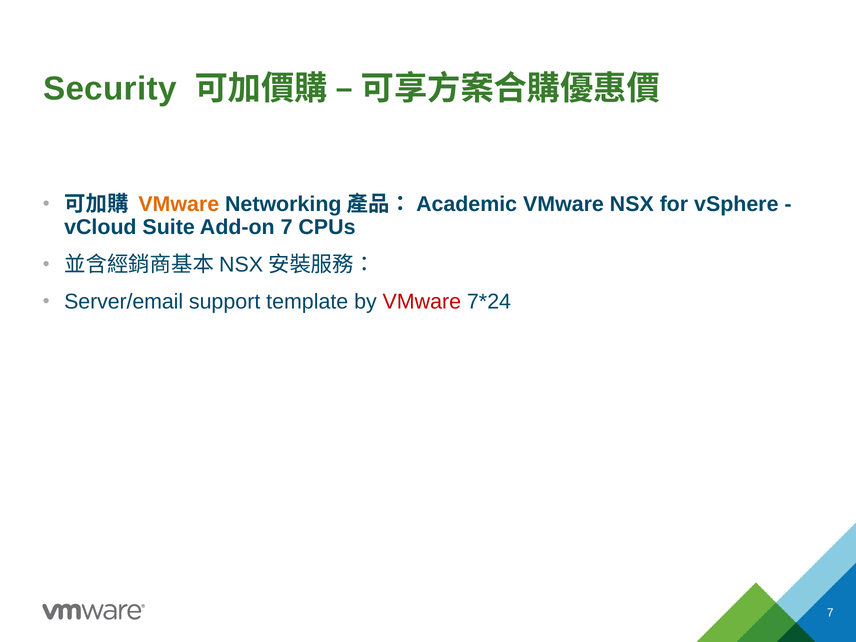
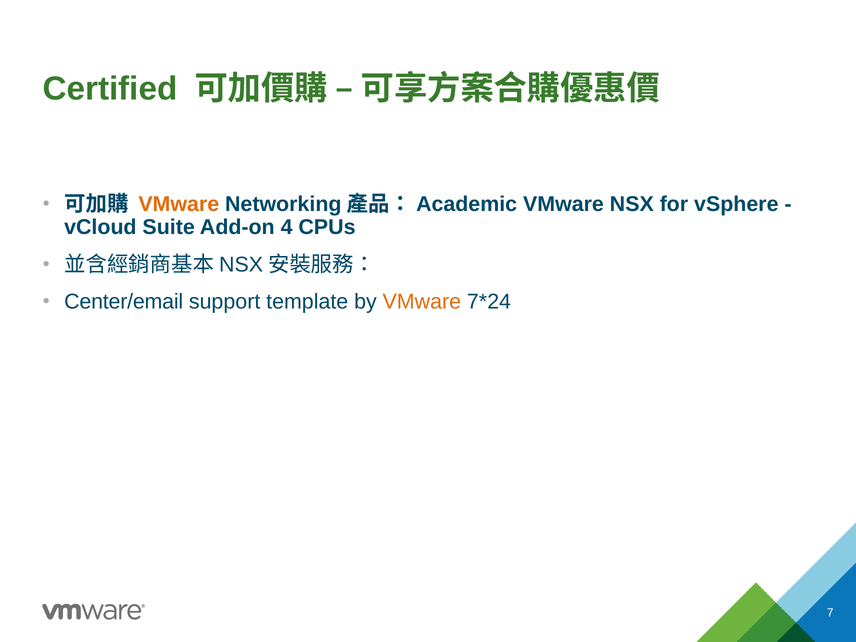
Security: Security -> Certified (110, 89)
Add-on 7: 7 -> 4 (287, 227)
Server/email: Server/email -> Center/email (124, 302)
VMware colour: red -> orange (422, 302)
